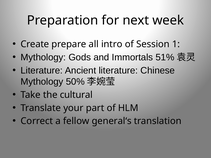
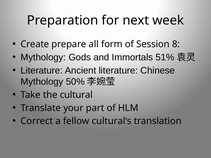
intro: intro -> form (112, 44)
1: 1 -> 8 (176, 44)
general‘s: general‘s -> cultural‘s (112, 121)
